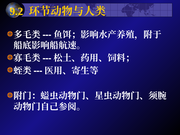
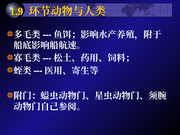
9.2: 9.2 -> 1.9 (16, 11)
